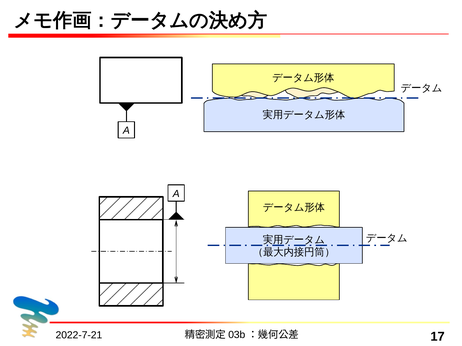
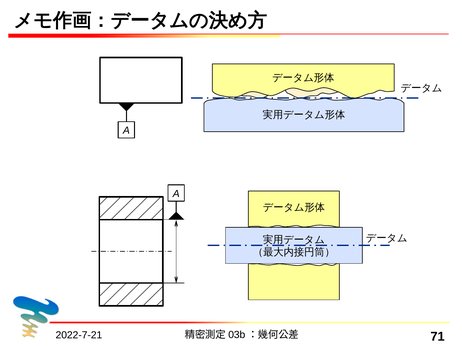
17: 17 -> 71 (438, 337)
